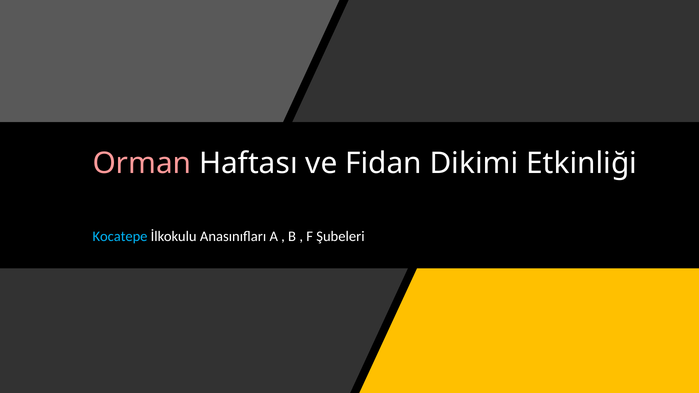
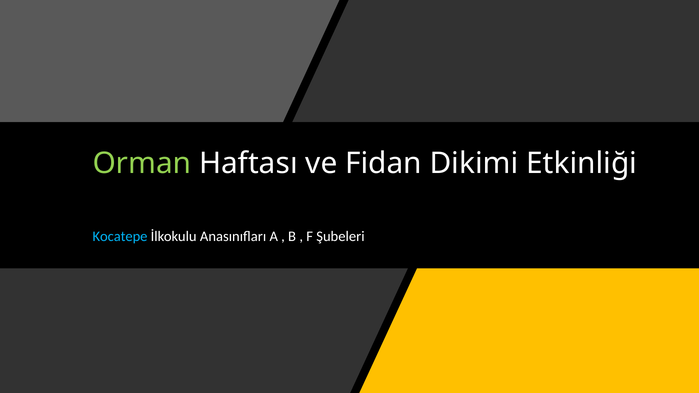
Orman colour: pink -> light green (142, 163)
